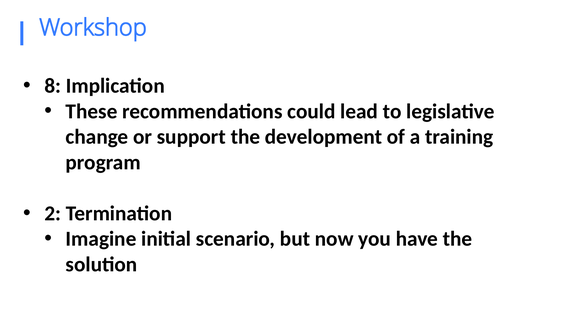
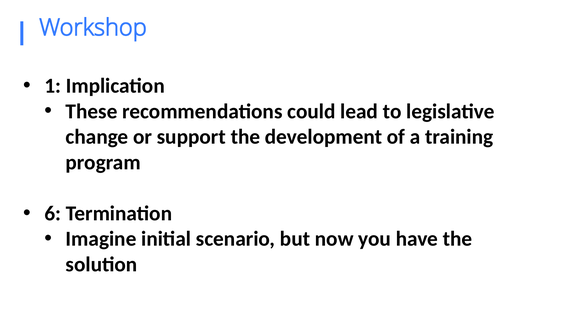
8: 8 -> 1 (53, 86)
2: 2 -> 6 (53, 213)
